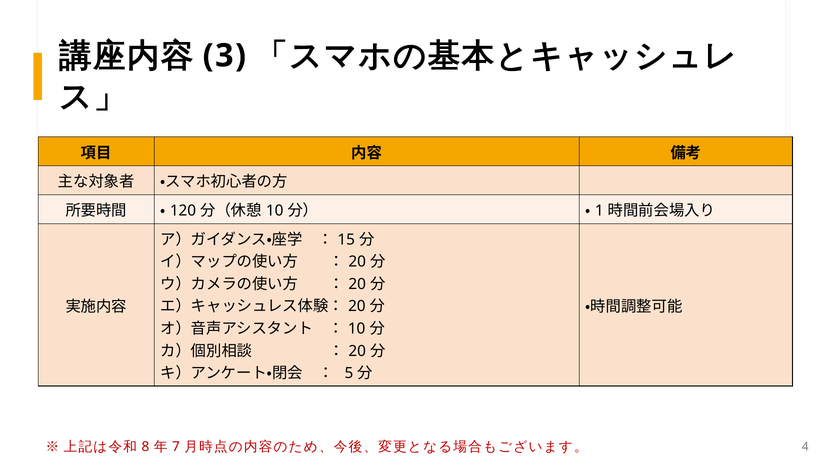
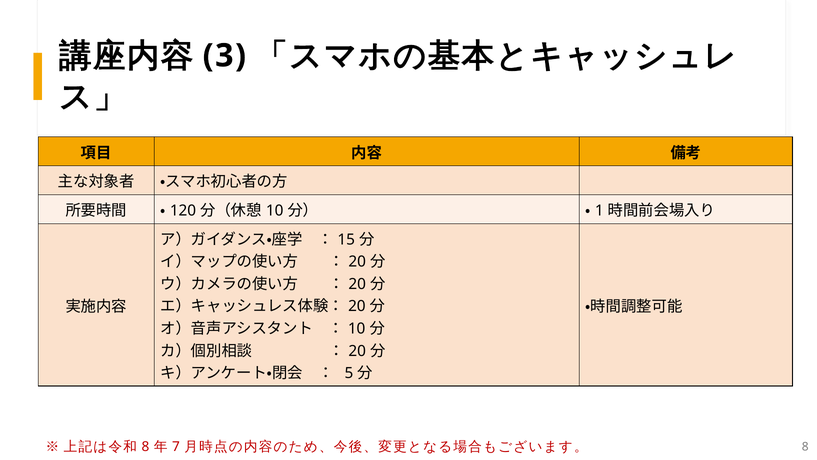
4: 4 -> 8 (805, 446)
